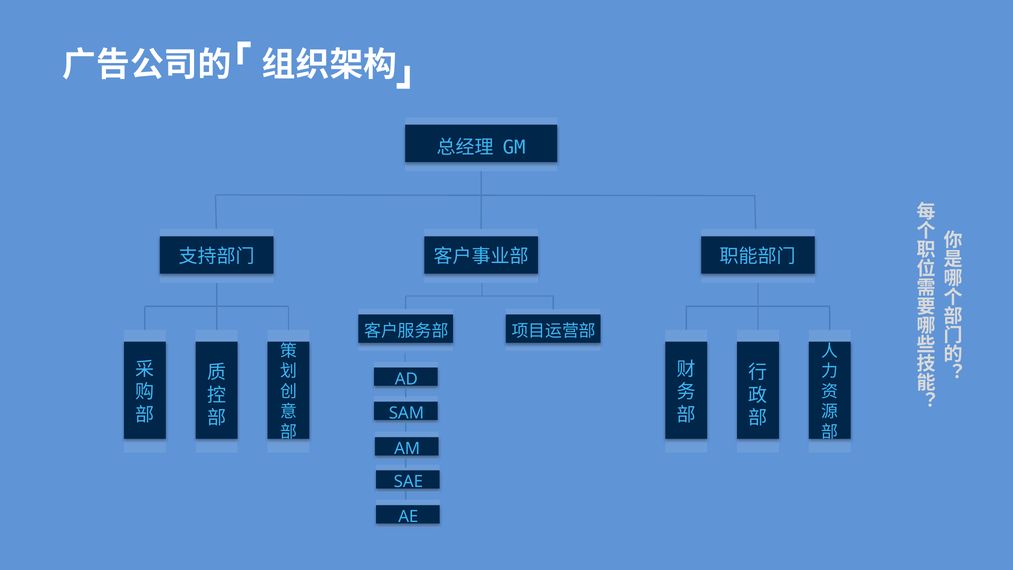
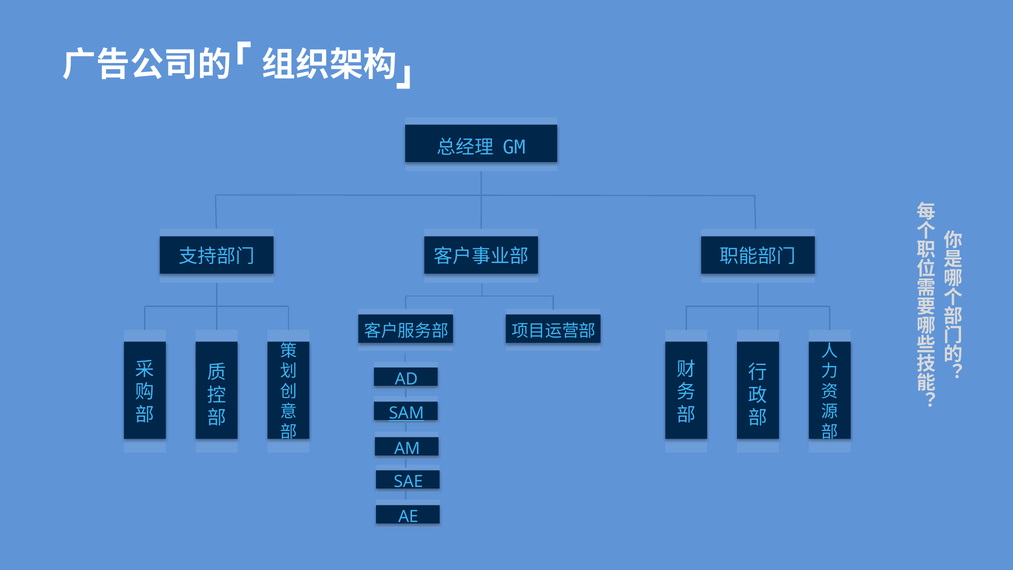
SAM underline: none -> present (406, 413)
